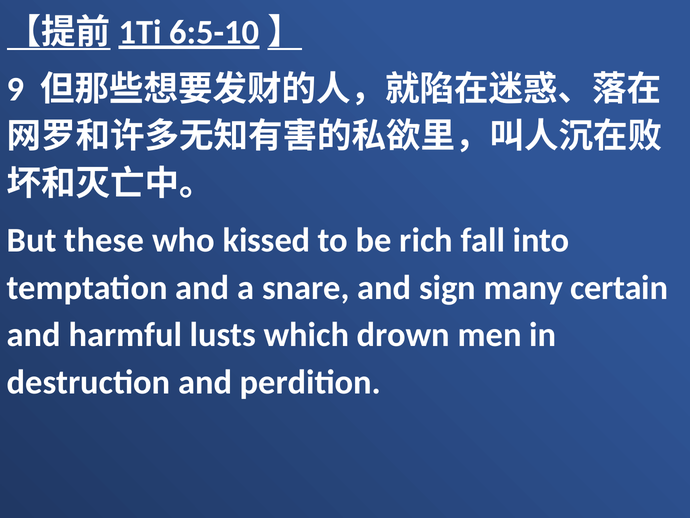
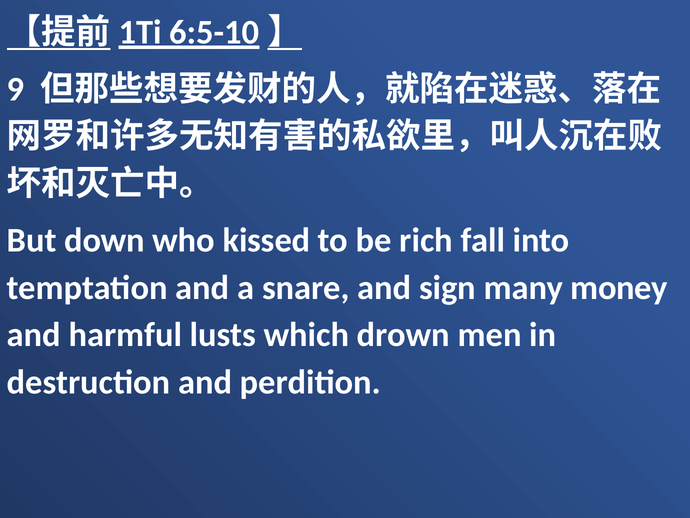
these: these -> down (105, 240)
certain: certain -> money (619, 287)
